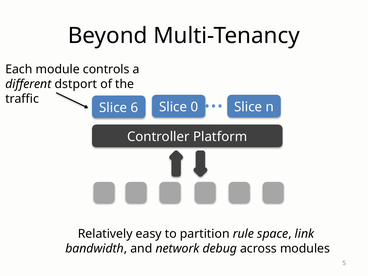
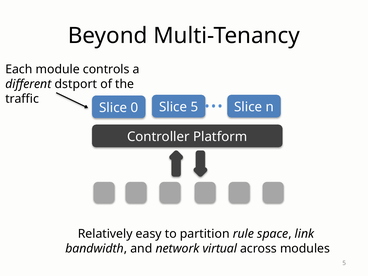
6: 6 -> 0 (134, 108)
Slice 0: 0 -> 5 (194, 107)
debug: debug -> virtual (220, 248)
